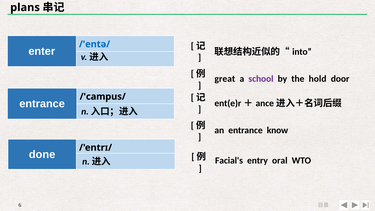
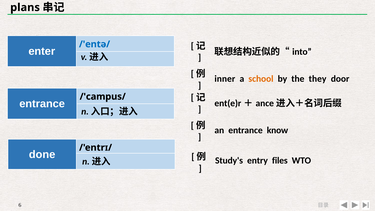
great: great -> inner (225, 79)
school colour: purple -> orange (261, 79)
hold: hold -> they (318, 79)
Facial's: Facial's -> Study's (229, 160)
oral: oral -> files (280, 160)
